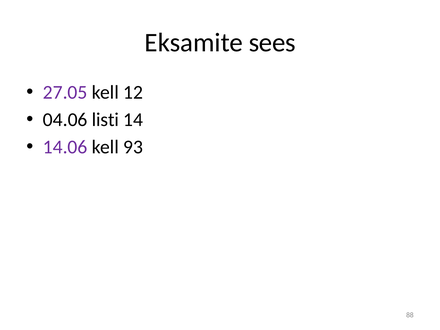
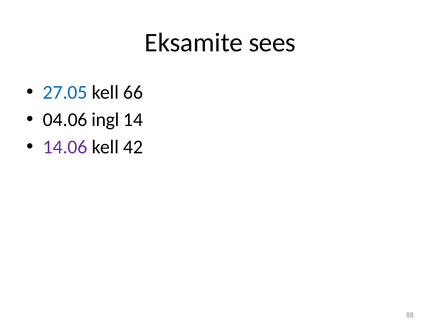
27.05 colour: purple -> blue (65, 92)
12: 12 -> 66 (133, 92)
listi: listi -> ingl (105, 120)
93: 93 -> 42 (133, 147)
